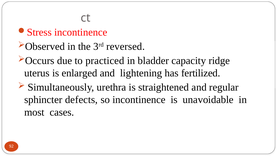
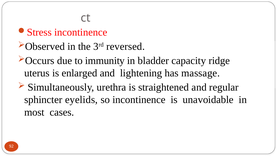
practiced: practiced -> immunity (105, 60)
fertilized: fertilized -> massage (201, 73)
defects: defects -> eyelids (81, 100)
